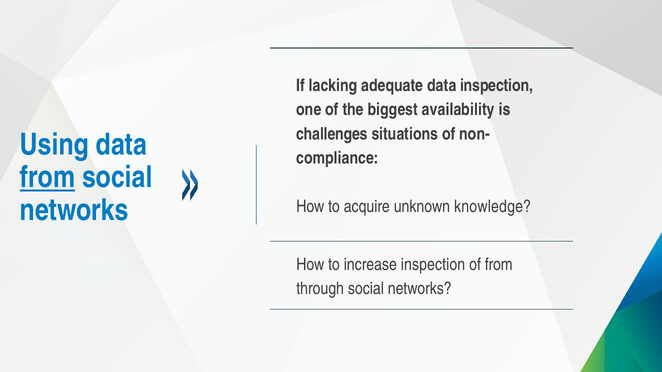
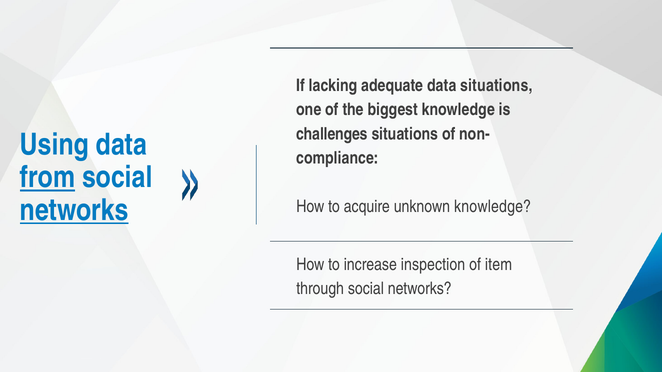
data inspection: inspection -> situations (496, 85)
biggest availability: availability -> knowledge (458, 110)
networks underline: none -> present (74, 210)
of from: from -> item (499, 265)
